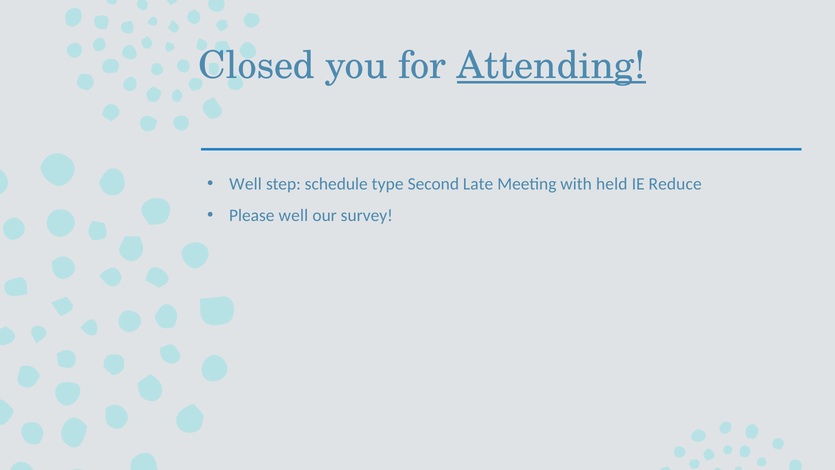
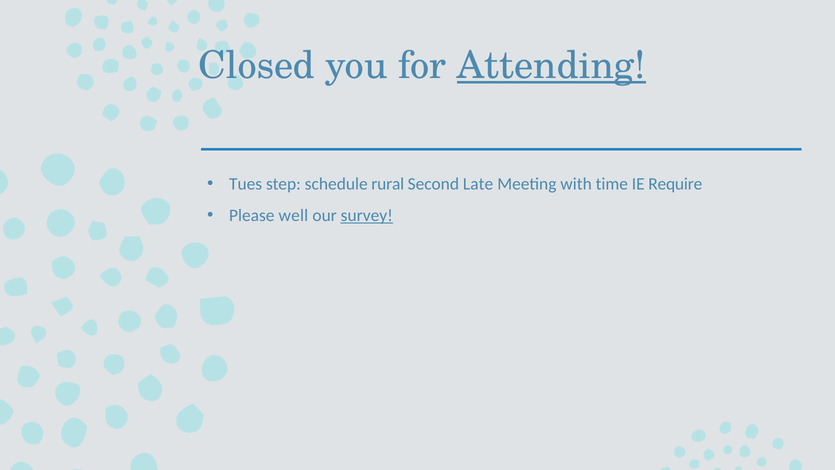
Well: Well -> Tues (246, 184)
type: type -> rural (388, 184)
held: held -> time (612, 184)
Reduce: Reduce -> Require (675, 184)
survey underline: none -> present (367, 215)
